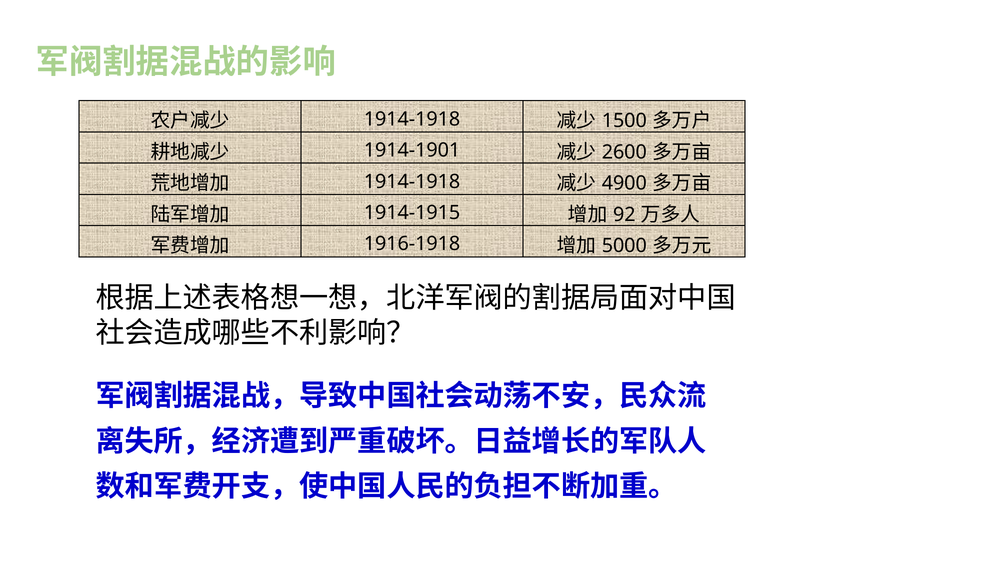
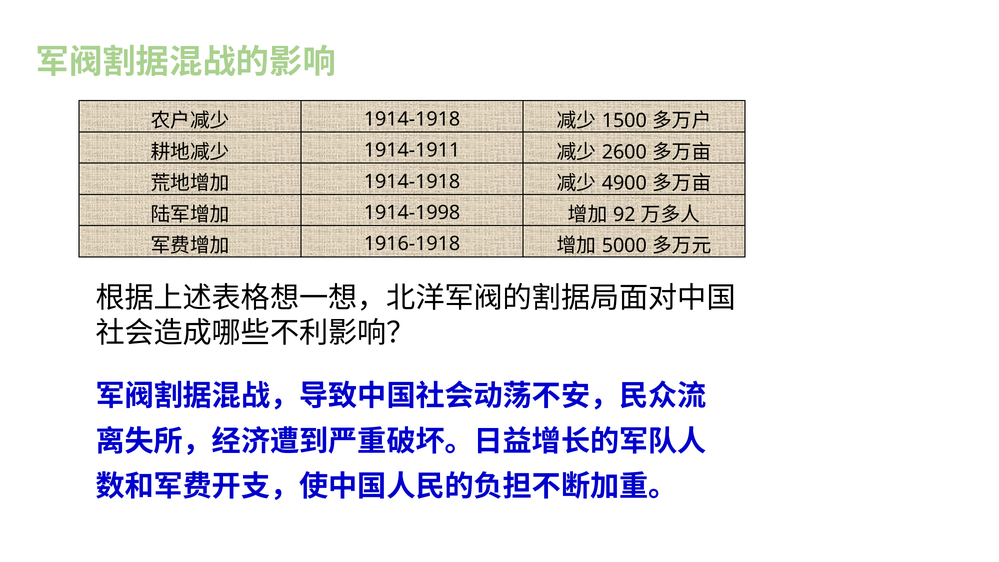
1914-1901: 1914-1901 -> 1914-1911 (412, 150)
1914-1915: 1914-1915 -> 1914-1998 (412, 213)
